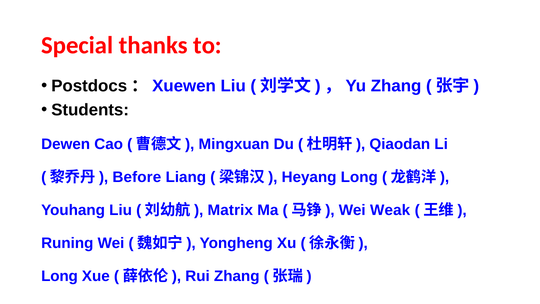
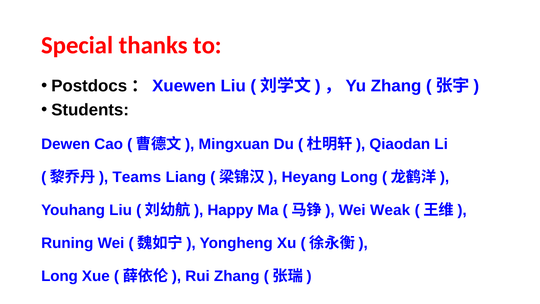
Before: Before -> Teams (137, 177)
Matrix: Matrix -> Happy (230, 210)
